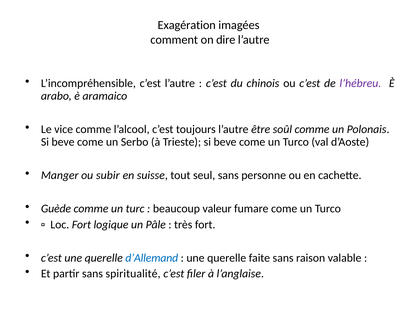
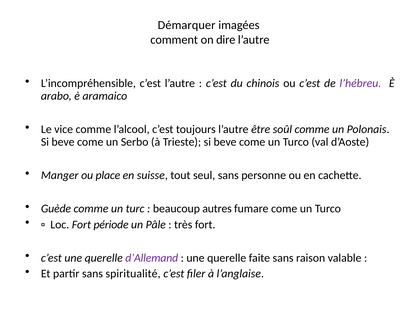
Exagération: Exagération -> Démarquer (187, 25)
subir: subir -> place (108, 175)
valeur: valeur -> autres (217, 209)
logique: logique -> période (111, 225)
d’Allemand colour: blue -> purple (152, 258)
